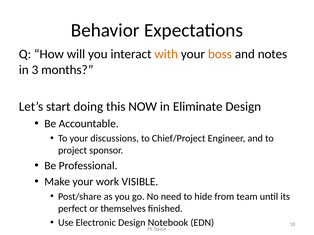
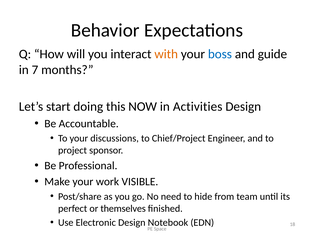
boss colour: orange -> blue (220, 54)
notes: notes -> guide (272, 54)
3: 3 -> 7 (35, 70)
Eliminate: Eliminate -> Activities (198, 107)
